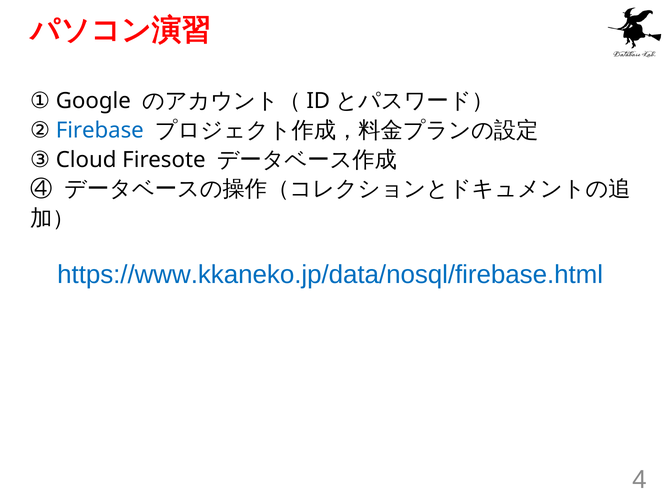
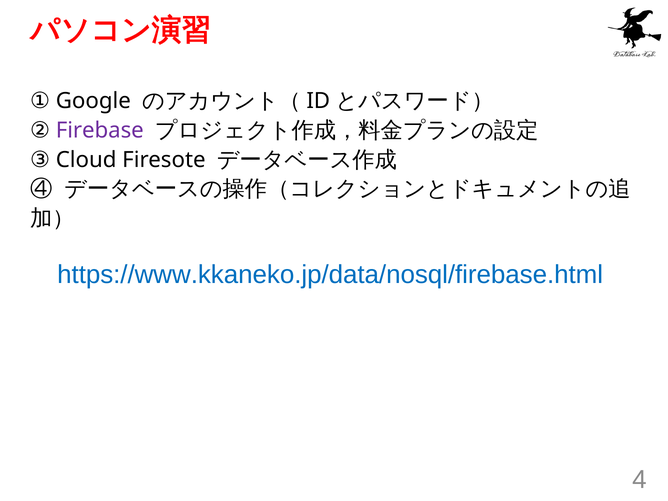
Firebase colour: blue -> purple (100, 130)
